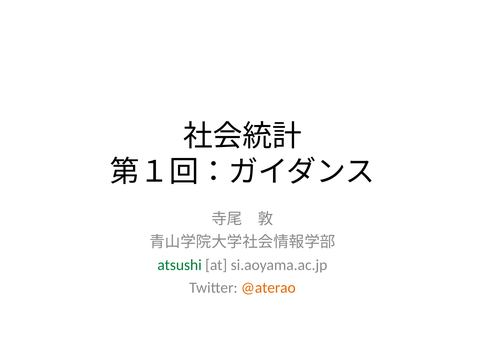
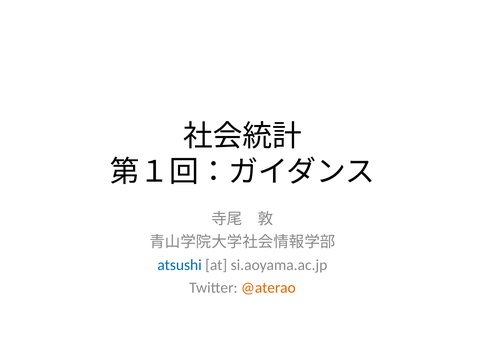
atsushi colour: green -> blue (180, 265)
